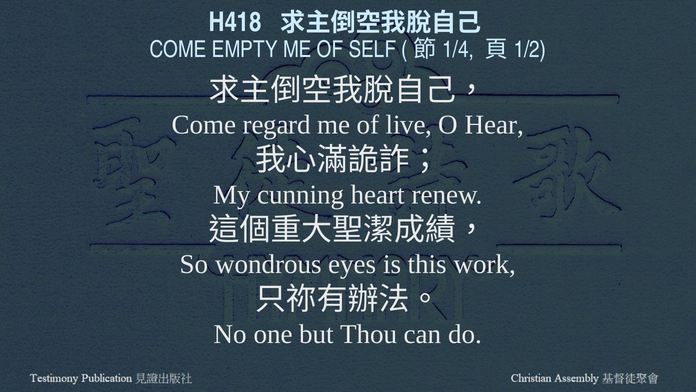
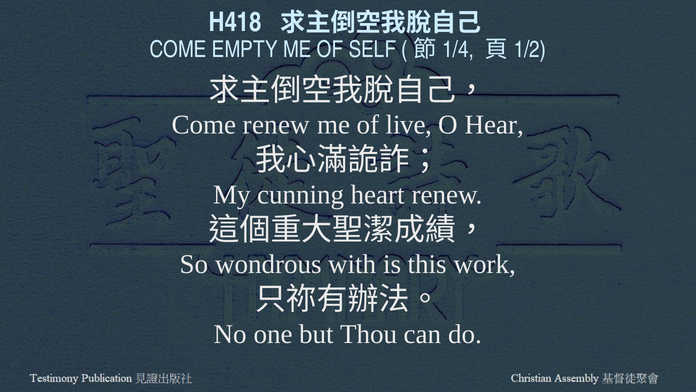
Come regard: regard -> renew (276, 125)
eyes: eyes -> with (352, 264)
